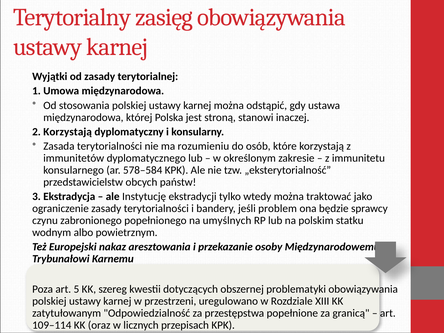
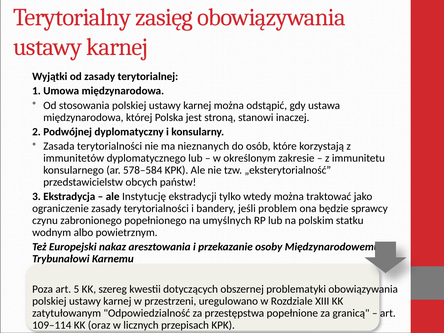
2 Korzystają: Korzystają -> Podwójnej (68, 132)
rozumieniu: rozumieniu -> nieznanych (203, 146)
